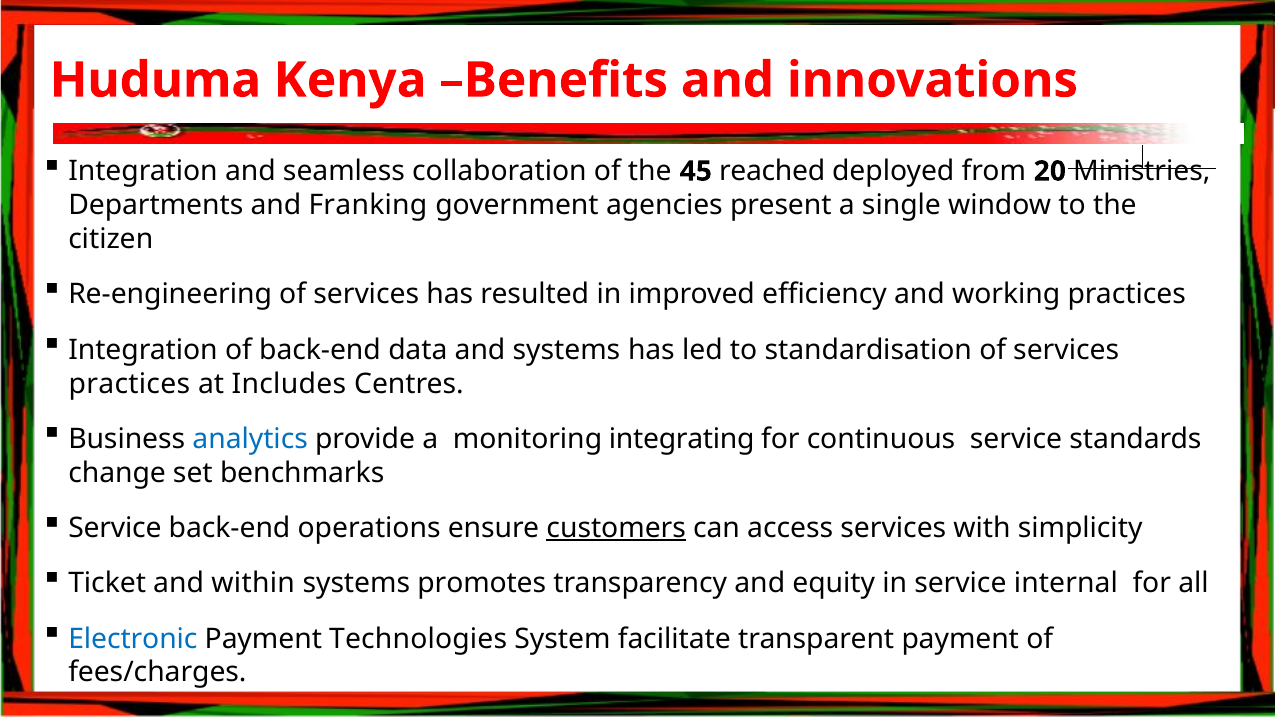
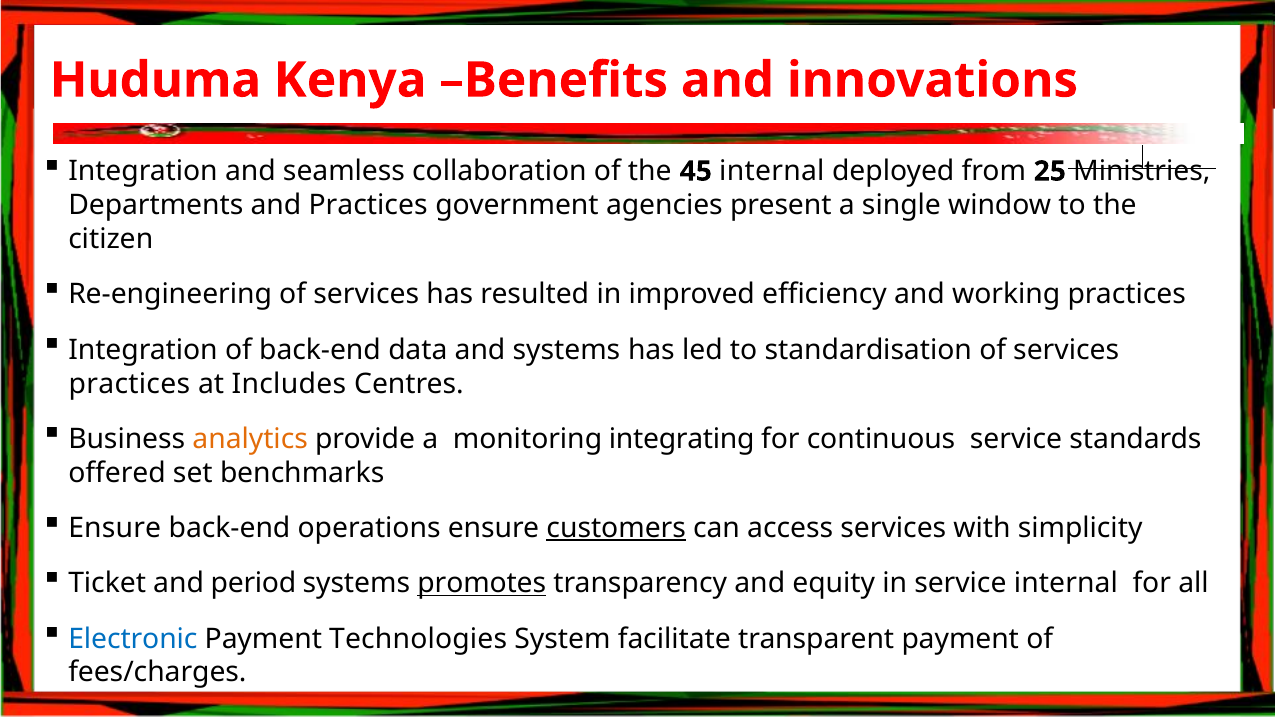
45 reached: reached -> internal (772, 171)
20: 20 -> 25 (1050, 171)
and Franking: Franking -> Practices (368, 205)
analytics colour: blue -> orange (250, 439)
change: change -> offered (117, 473)
Service: Service -> Ensure (115, 528)
within: within -> period (253, 584)
promotes underline: none -> present (482, 584)
